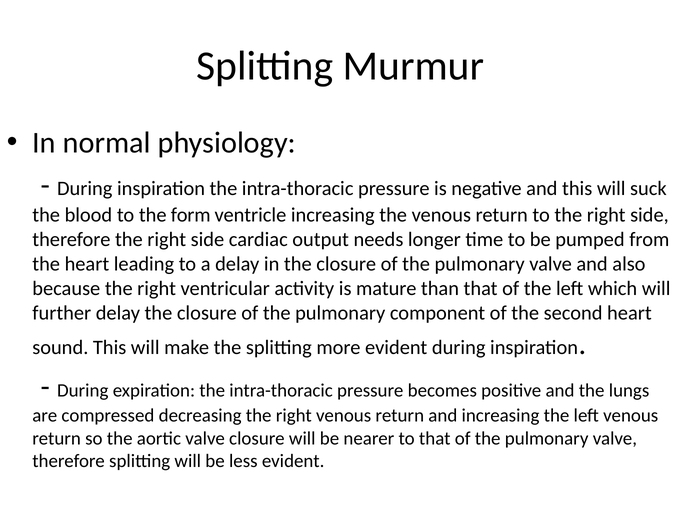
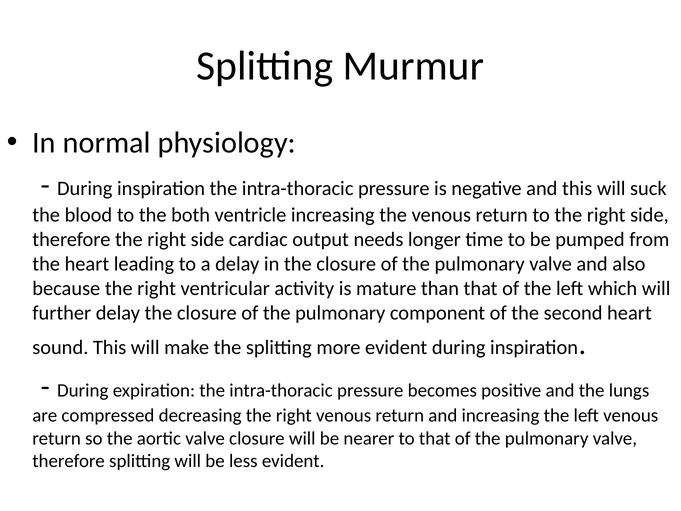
form: form -> both (191, 215)
